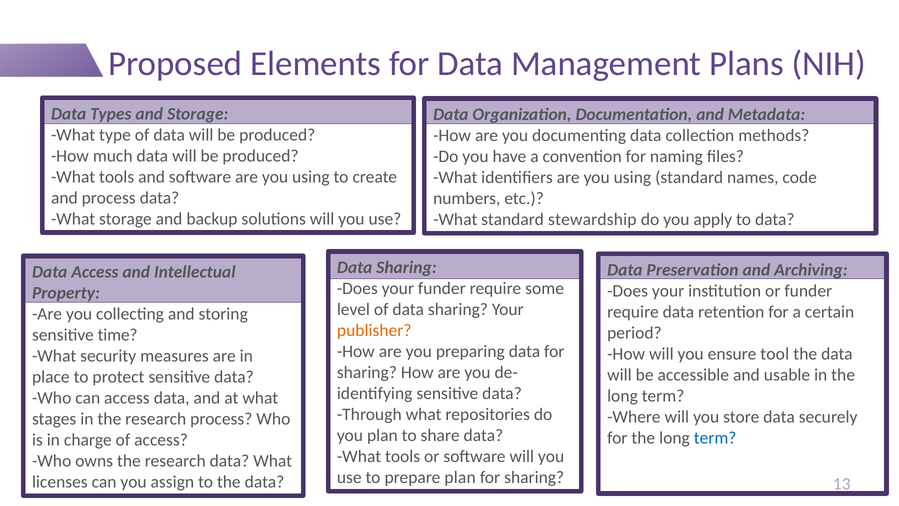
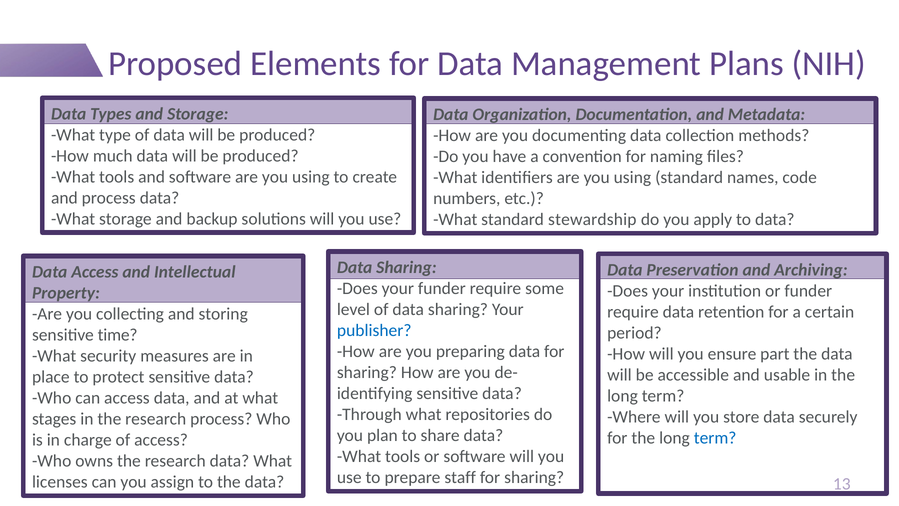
publisher colour: orange -> blue (374, 330)
tool: tool -> part (775, 354)
prepare plan: plan -> staff (460, 477)
